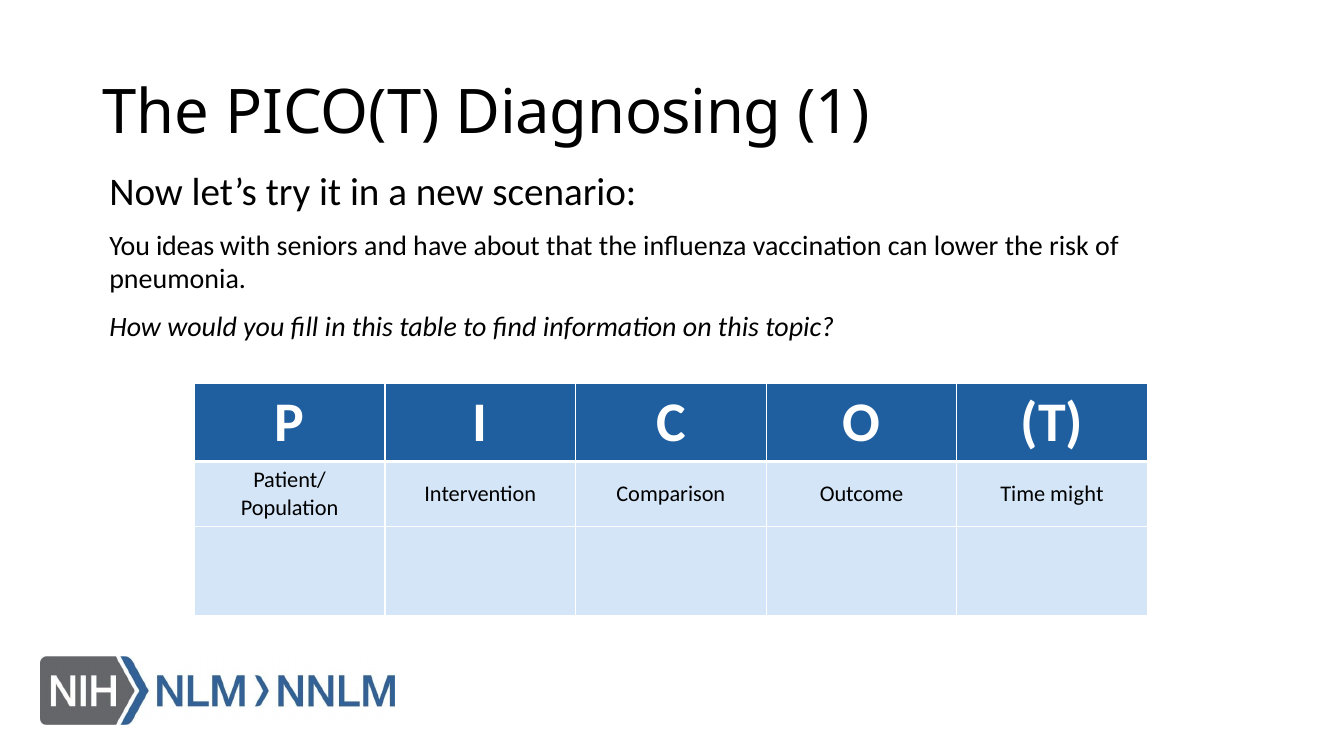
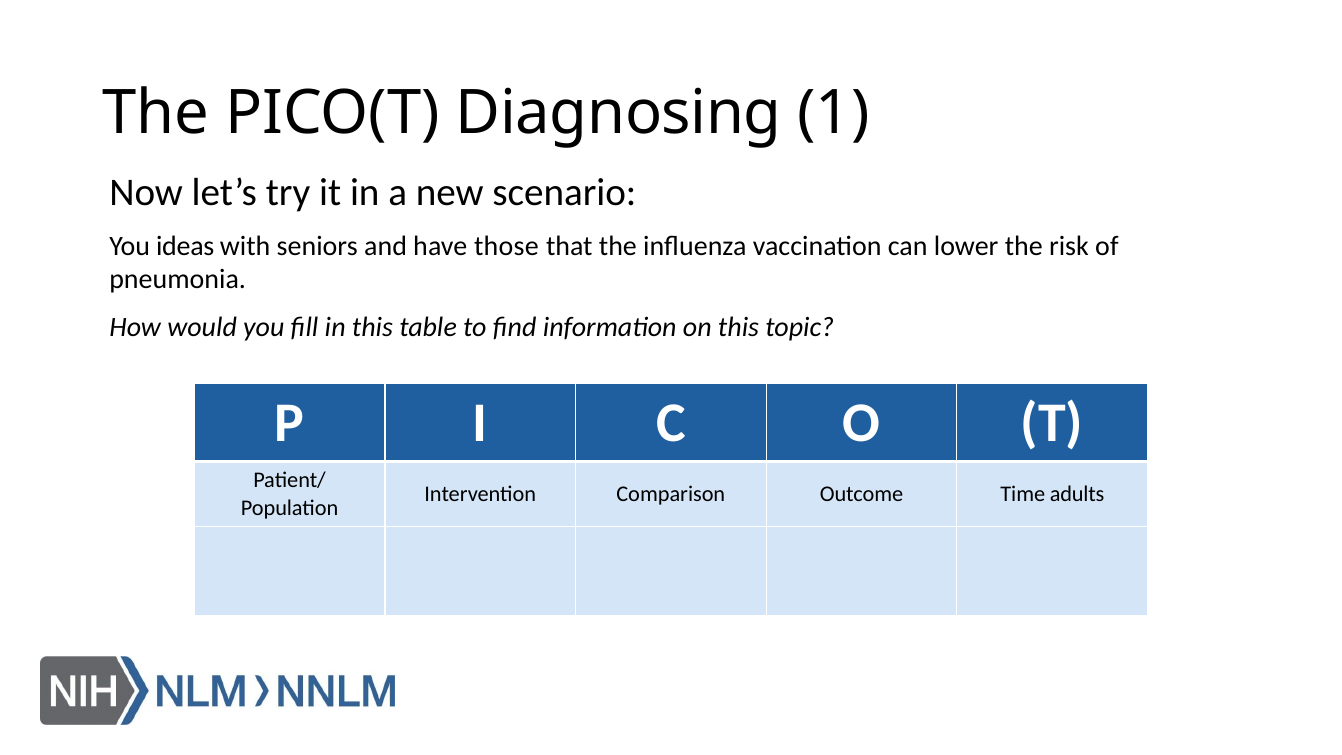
about: about -> those (506, 246)
might: might -> adults (1077, 494)
